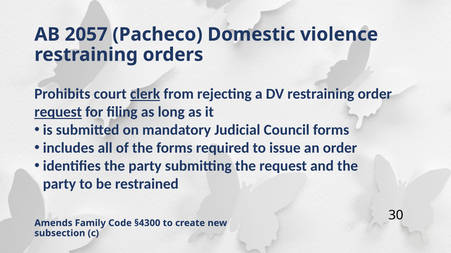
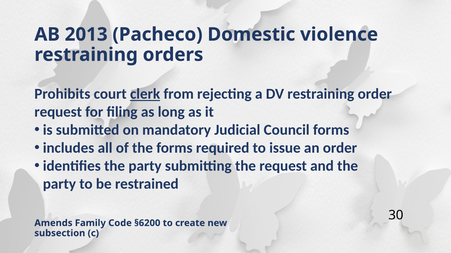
2057: 2057 -> 2013 (86, 35)
request underline: present -> none (58, 112)
§4300: §4300 -> §6200 (147, 224)
